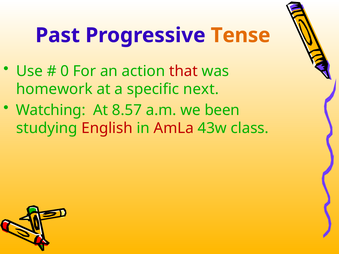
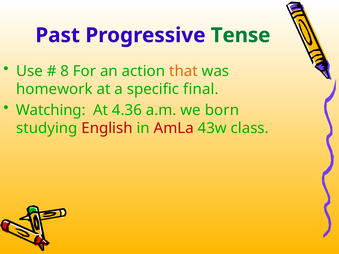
Tense colour: orange -> green (241, 35)
0: 0 -> 8 (65, 71)
that colour: red -> orange (183, 71)
next: next -> final (201, 89)
8.57: 8.57 -> 4.36 (127, 110)
been: been -> born (222, 110)
